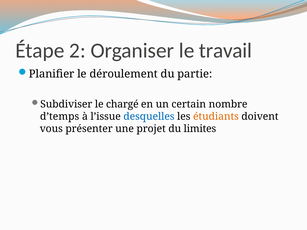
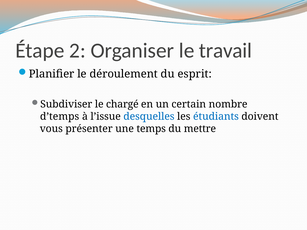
partie: partie -> esprit (195, 74)
étudiants colour: orange -> blue (216, 117)
projet: projet -> temps (151, 129)
limites: limites -> mettre (200, 129)
